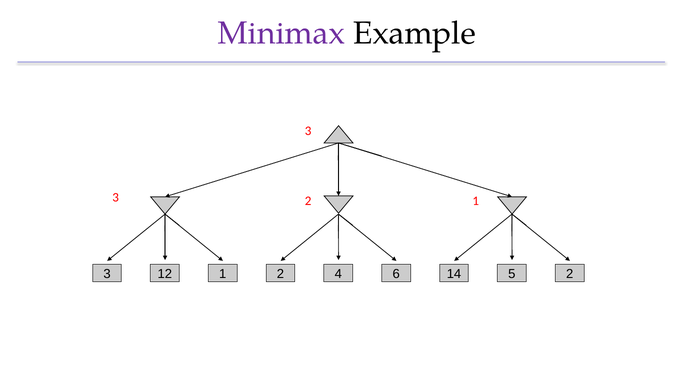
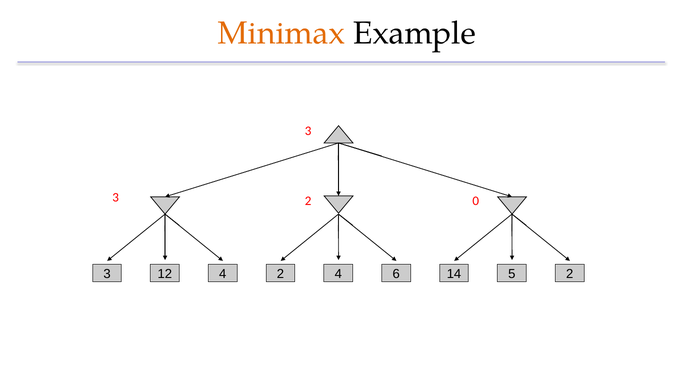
Minimax colour: purple -> orange (281, 33)
2 1: 1 -> 0 (476, 201)
12 1: 1 -> 4 (223, 274)
